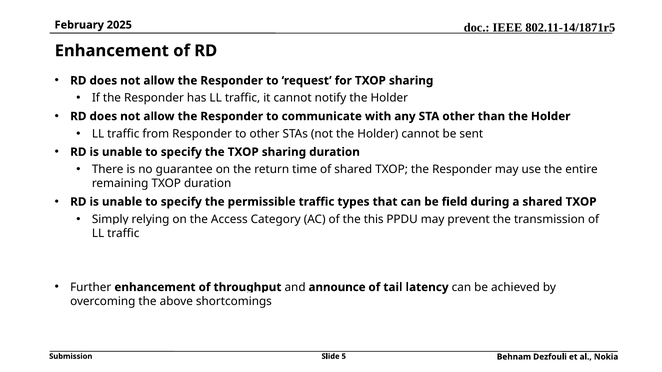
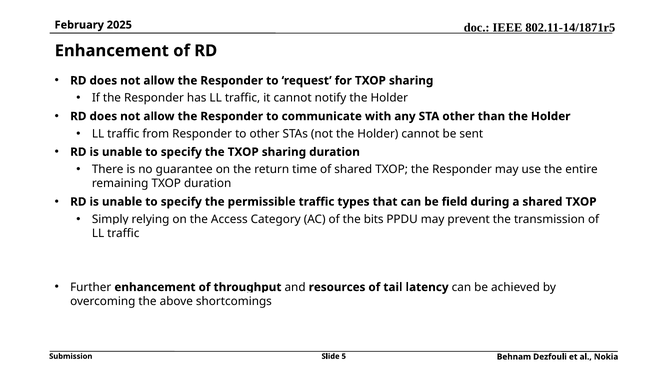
this: this -> bits (374, 219)
announce: announce -> resources (337, 287)
